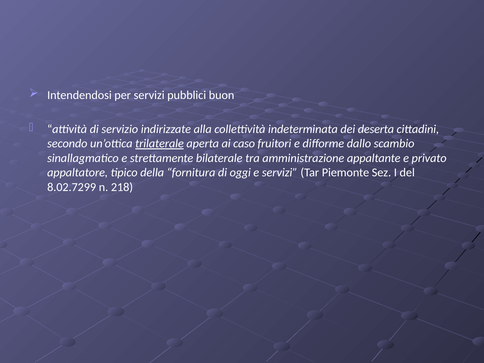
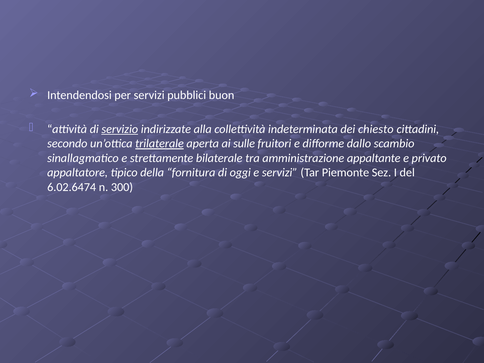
servizio underline: none -> present (120, 129)
deserta: deserta -> chiesto (376, 129)
caso: caso -> sulle (244, 144)
8.02.7299: 8.02.7299 -> 6.02.6474 (72, 187)
218: 218 -> 300 (122, 187)
